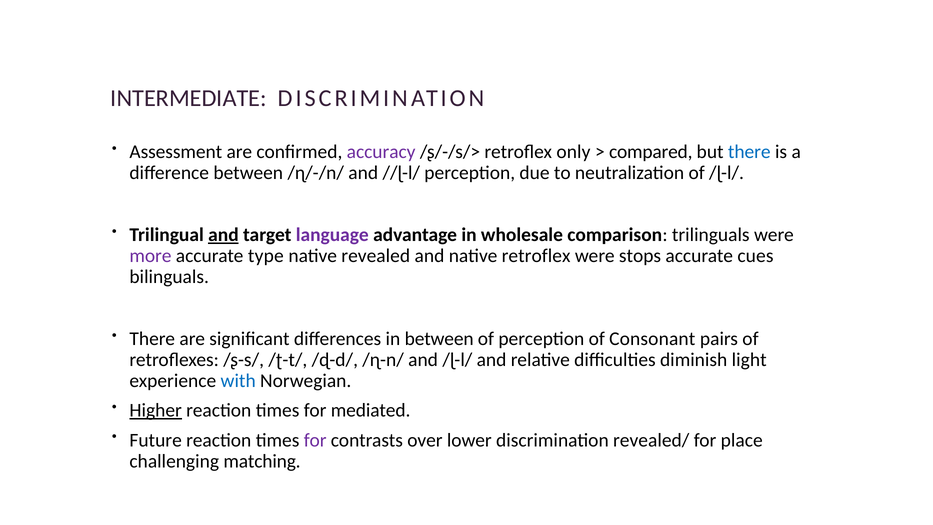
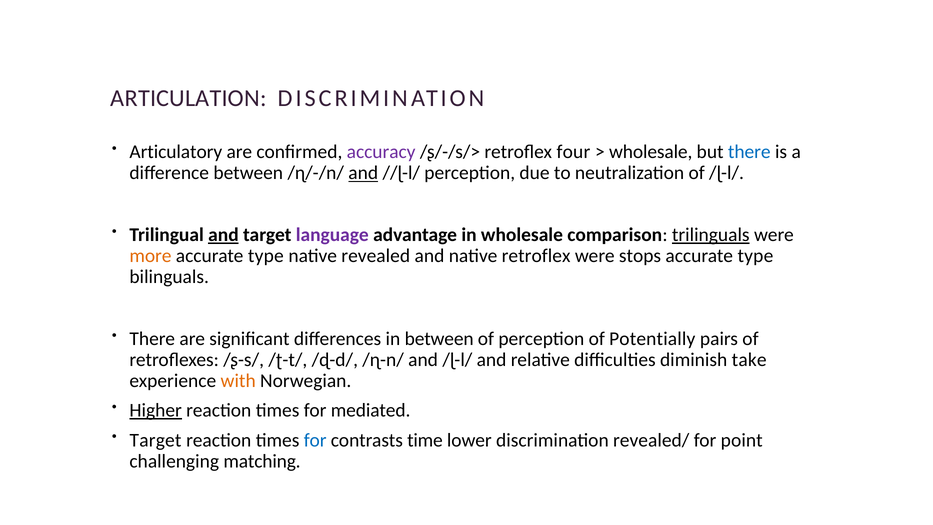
INTERMEDIATE: INTERMEDIATE -> ARTICULATION (189, 98)
Assessment: Assessment -> Articulatory (176, 152)
only: only -> four (573, 152)
compared: compared -> wholesale (651, 152)
and underline: none -> present (363, 173)
trilinguals underline: none -> present (711, 235)
more colour: purple -> orange (150, 256)
cues: cues -> type (755, 256)
Consonant: Consonant -> Potentially (652, 338)
light: light -> take (749, 359)
with colour: blue -> orange (238, 380)
Future: Future -> Target (156, 440)
for colour: purple -> blue (315, 440)
over: over -> time (425, 440)
place: place -> point (742, 440)
